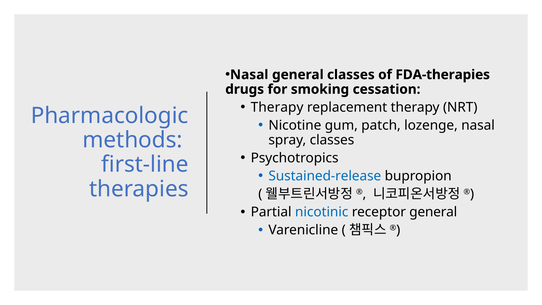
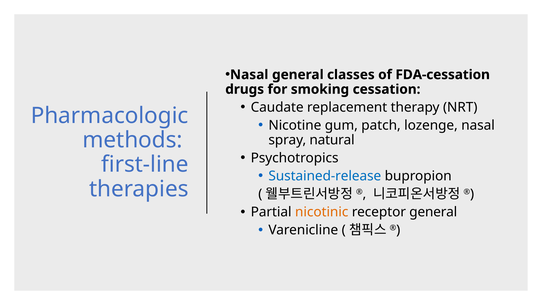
FDA-therapies: FDA-therapies -> FDA-cessation (443, 75)
Therapy: Therapy -> Caudate (277, 107)
spray classes: classes -> natural (332, 140)
nicotinic colour: blue -> orange (322, 212)
